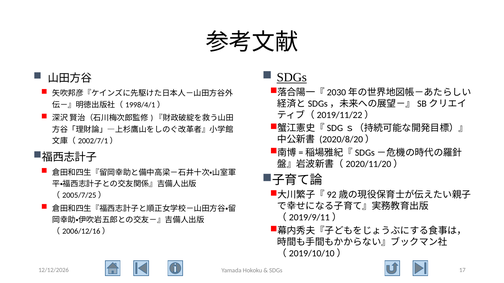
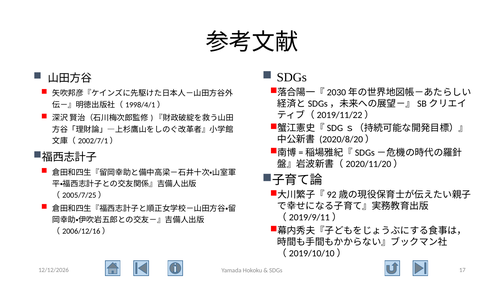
SDGs underline: present -> none (292, 78)
